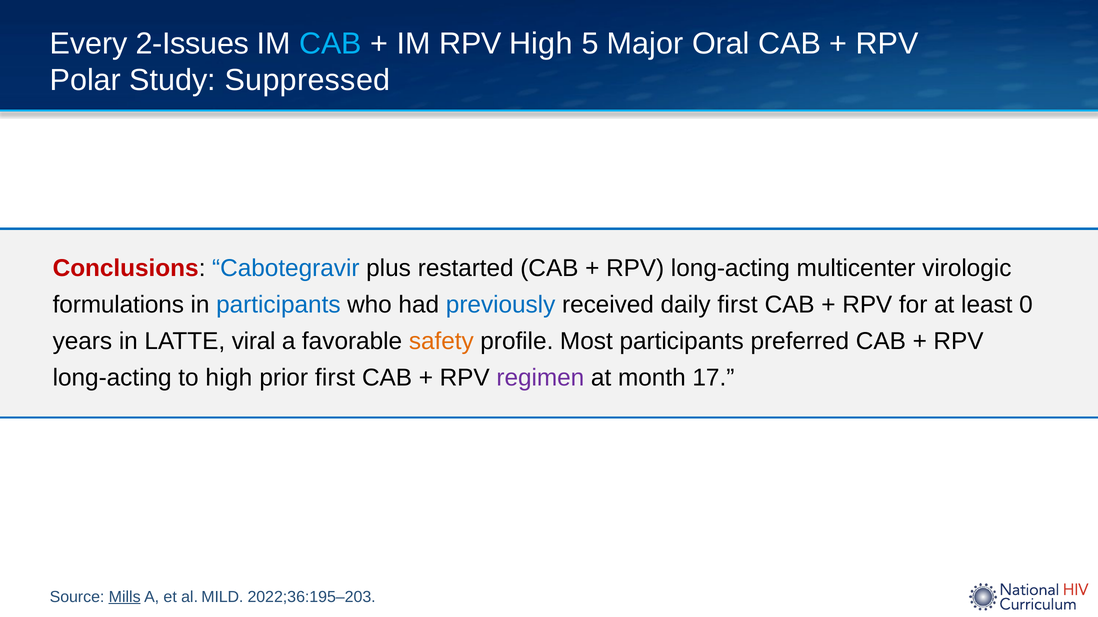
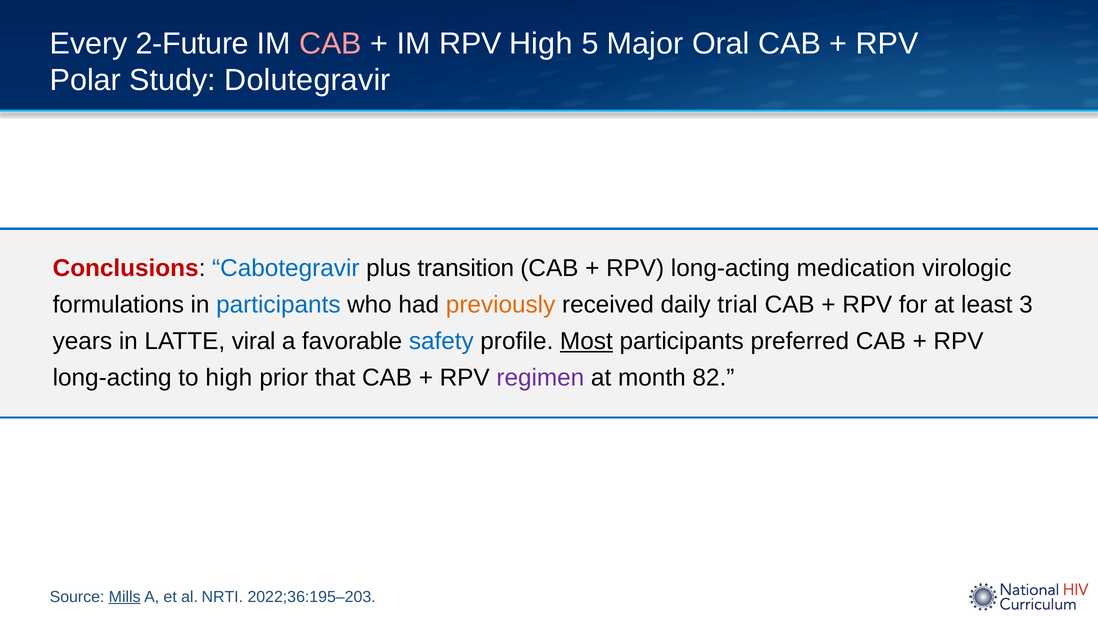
2-Issues: 2-Issues -> 2-Future (192, 44)
CAB colour: light blue -> pink (330, 44)
Suppressed: Suppressed -> Dolutegravir (308, 80)
restarted: restarted -> transition (466, 268)
multicenter: multicenter -> medication (856, 268)
previously colour: blue -> orange (501, 305)
daily first: first -> trial (738, 305)
0: 0 -> 3 (1026, 305)
safety colour: orange -> blue (441, 342)
Most underline: none -> present (586, 342)
prior first: first -> that (335, 378)
17: 17 -> 82 (713, 378)
MILD: MILD -> NRTI (222, 597)
